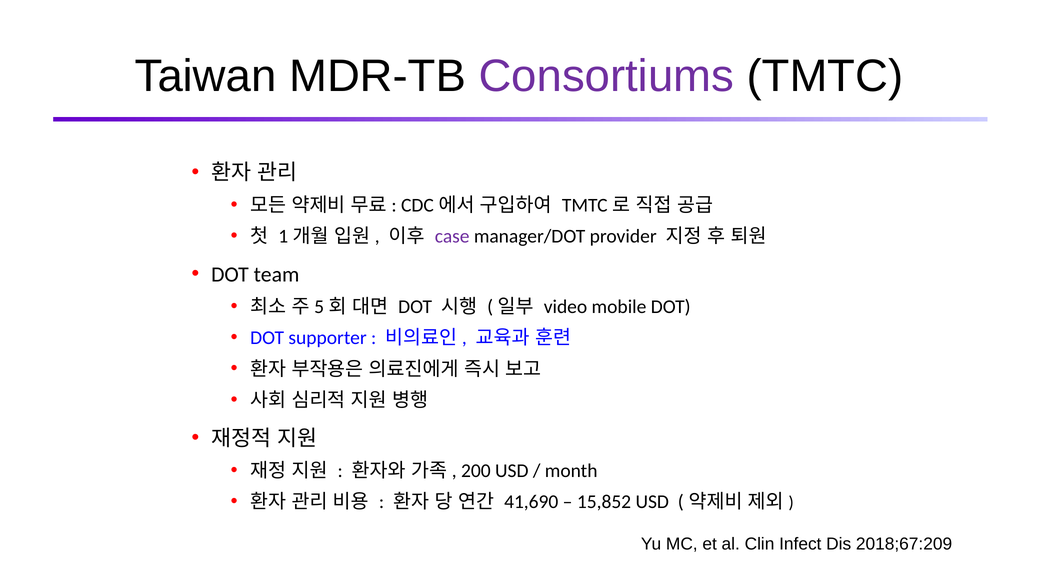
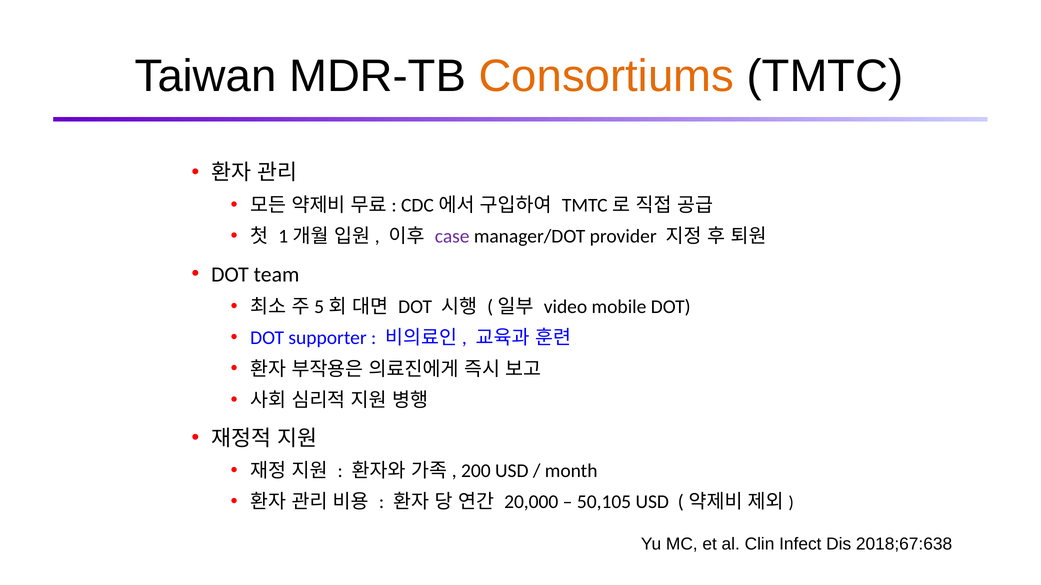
Consortiums colour: purple -> orange (606, 76)
41,690: 41,690 -> 20,000 (531, 502)
15,852: 15,852 -> 50,105 (604, 502)
2018;67:209: 2018;67:209 -> 2018;67:638 (904, 544)
